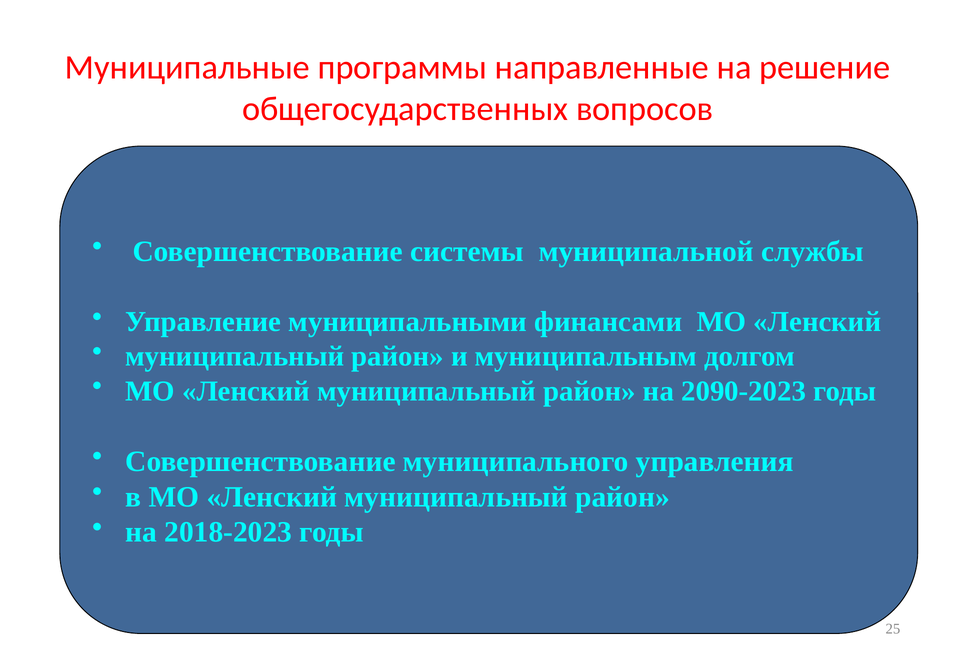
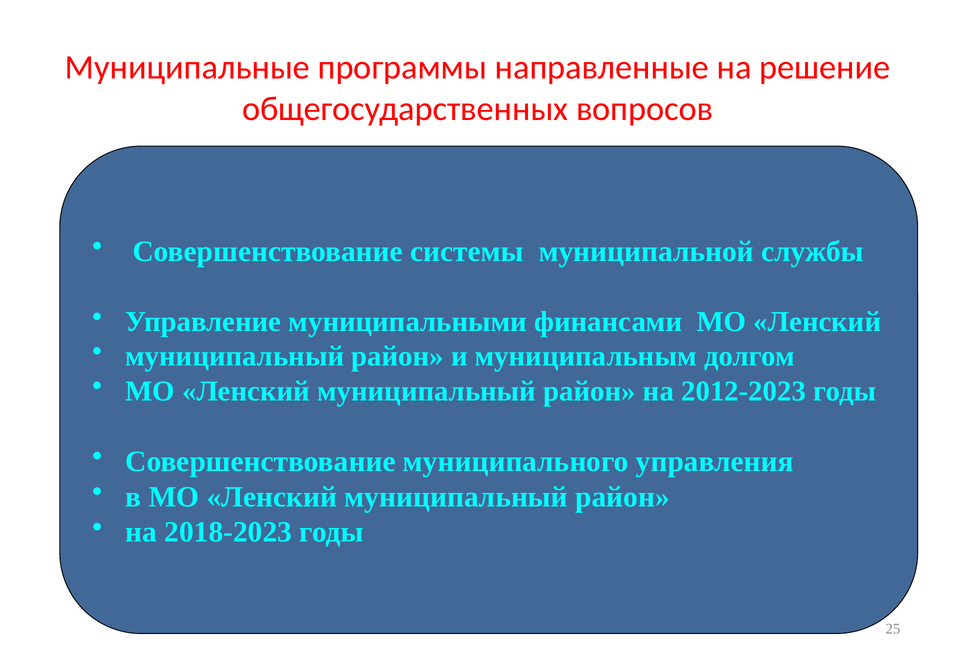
2090-2023: 2090-2023 -> 2012-2023 (744, 391)
